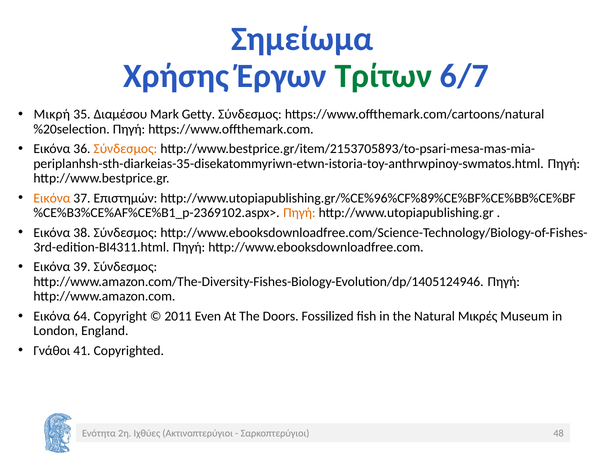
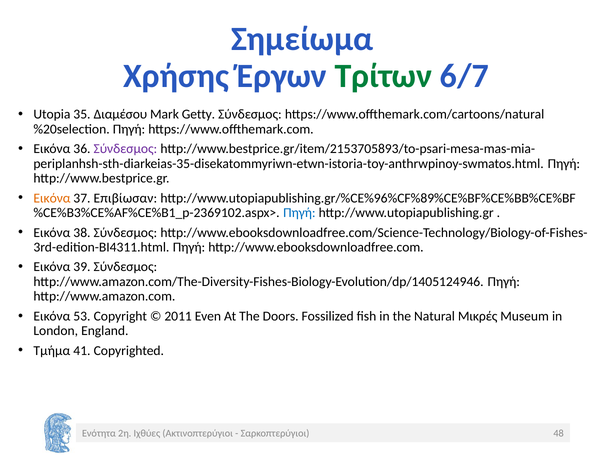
Μικρή: Μικρή -> Utopia (52, 114)
Σύνδεσμος colour: orange -> purple (125, 149)
Επιστημών: Επιστημών -> Επιβίωσαν (125, 198)
Πηγή colour: orange -> blue (299, 213)
64: 64 -> 53 (82, 316)
Γνάθοι: Γνάθοι -> Τμήμα (52, 351)
